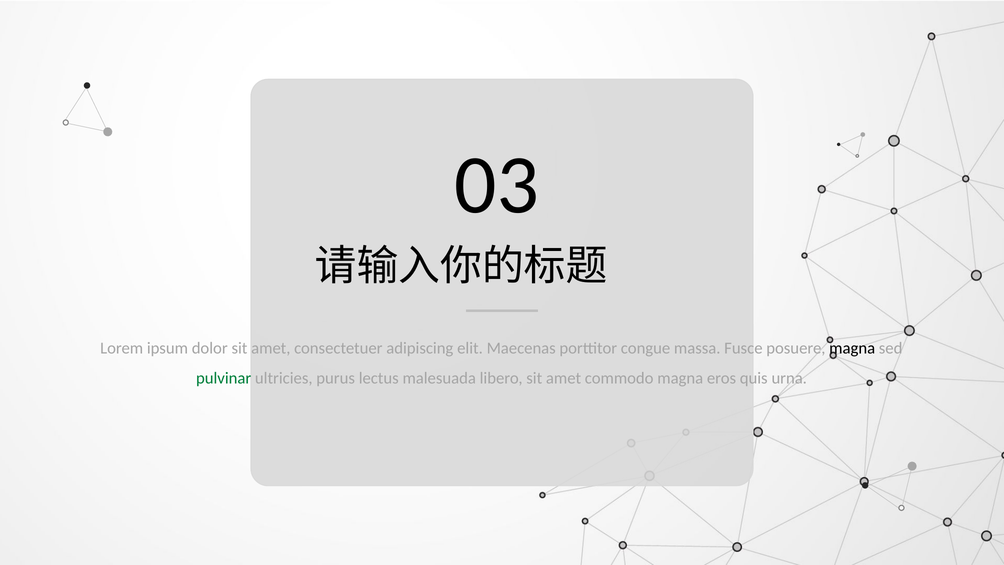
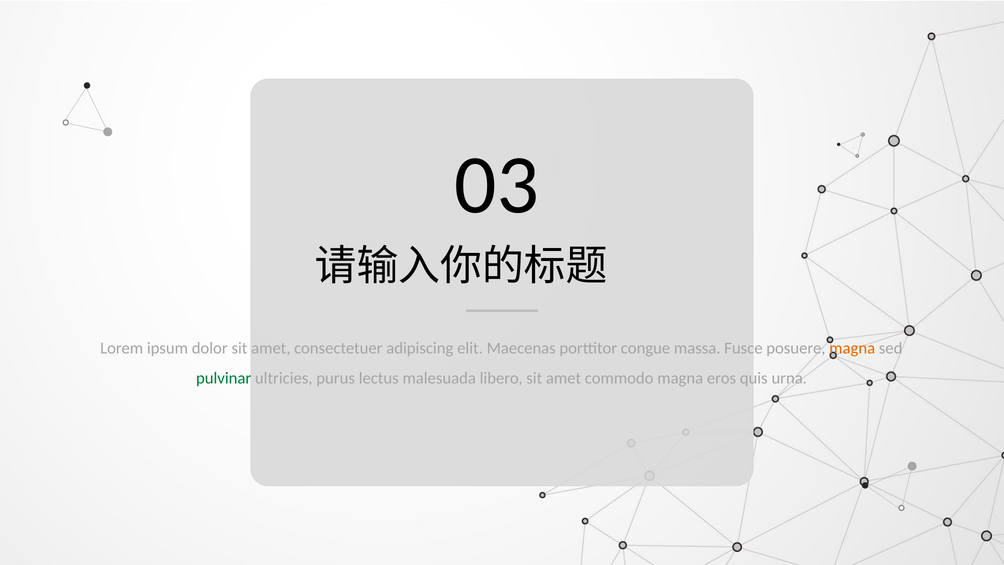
magna colour: black -> orange (852, 348)
